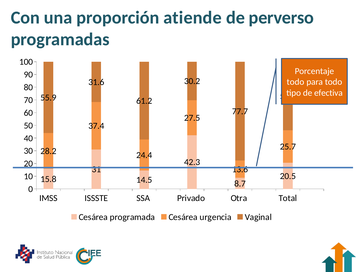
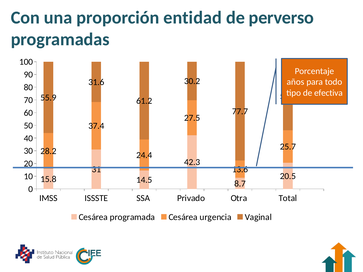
atiende: atiende -> entidad (193, 18)
todo: todo -> años (295, 82)
